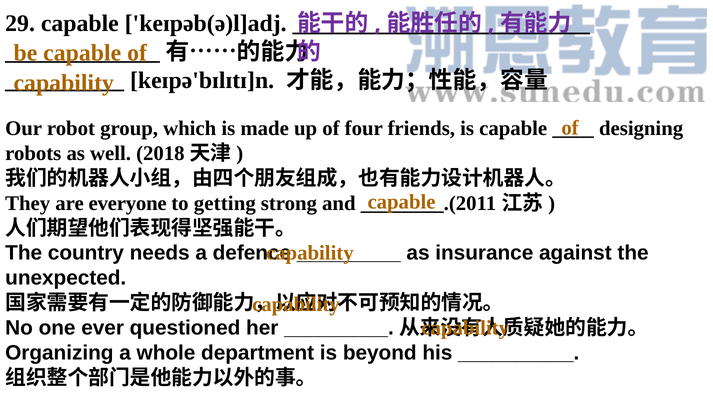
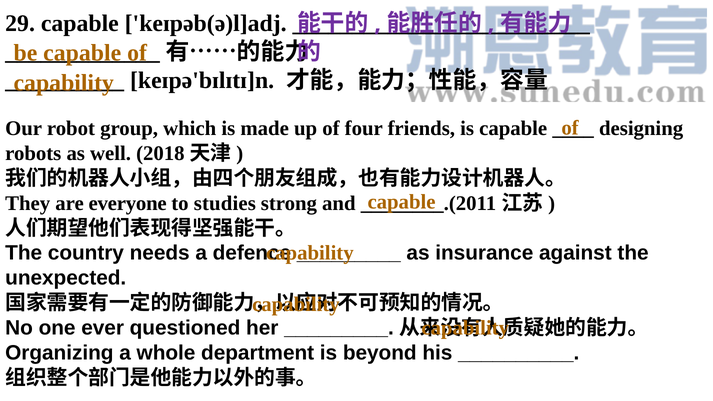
getting: getting -> studies (225, 203)
